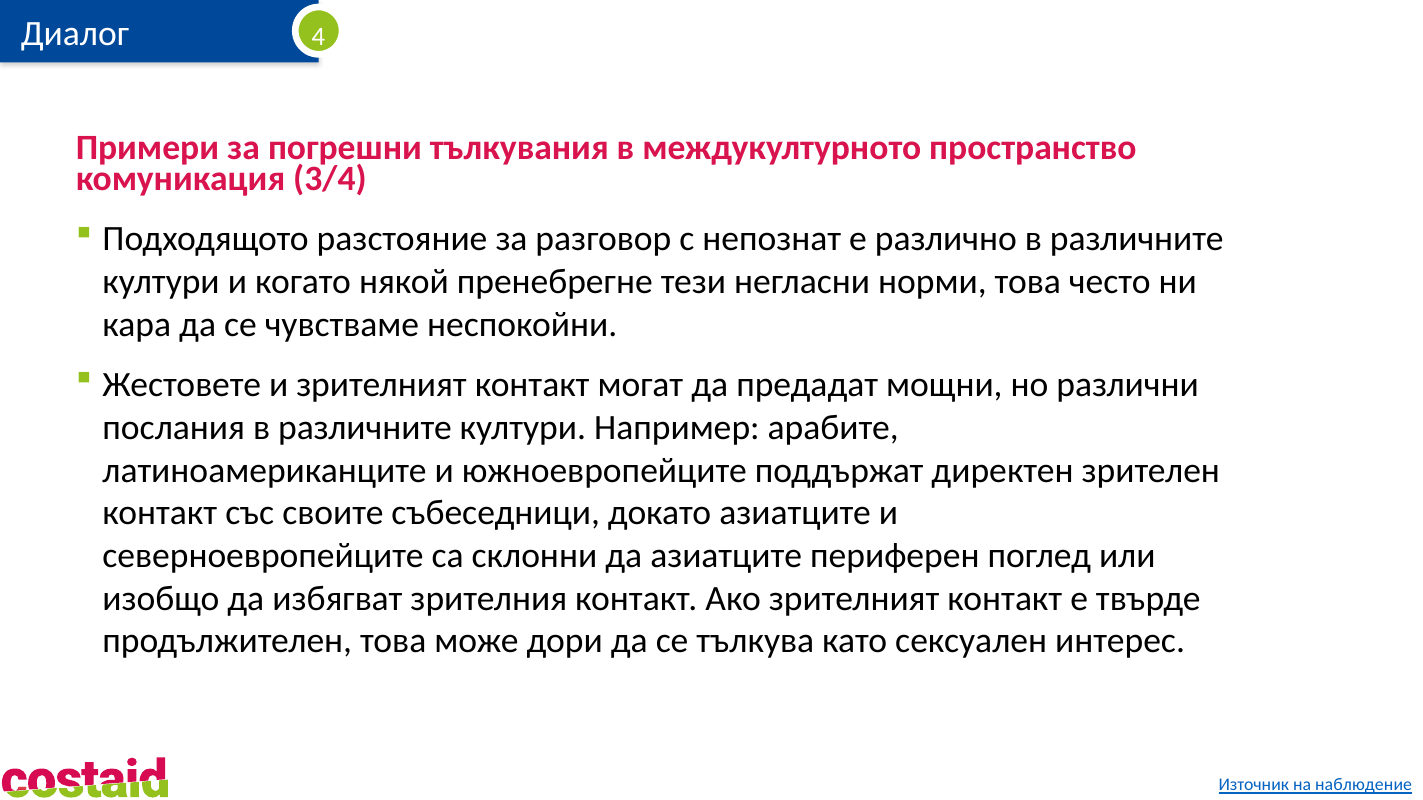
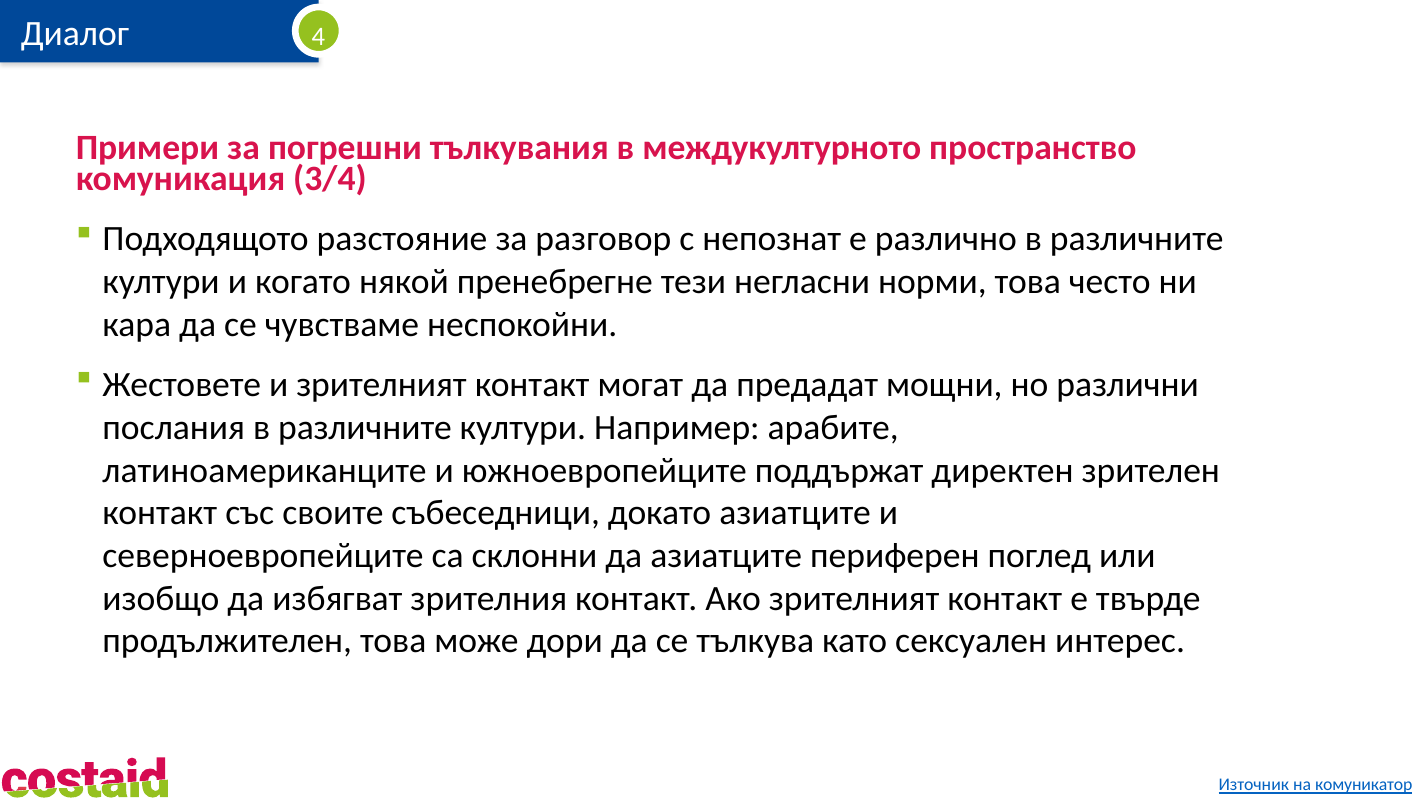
наблюдение: наблюдение -> комуникатор (1364, 785)
